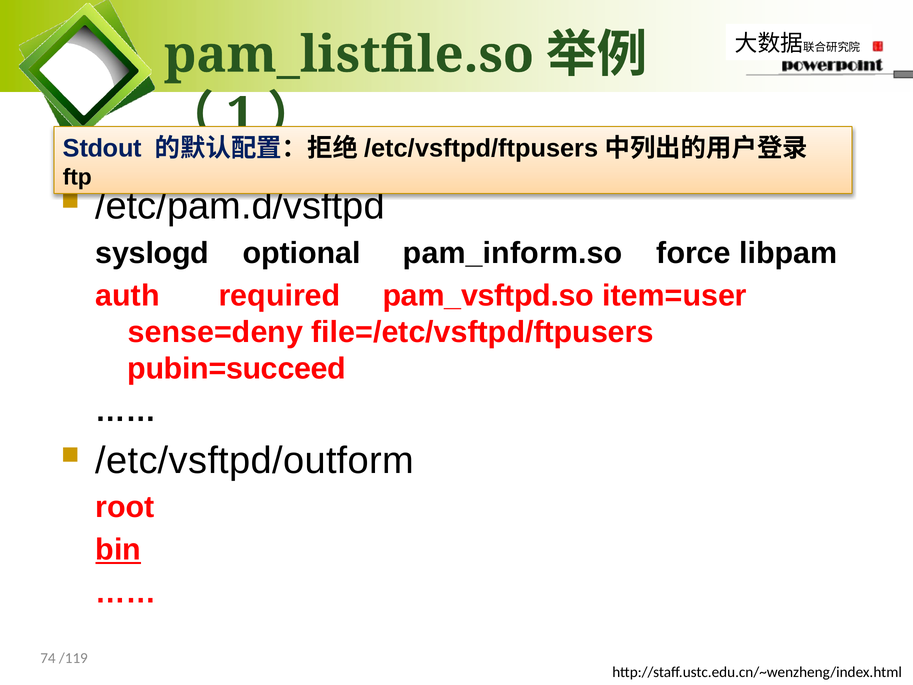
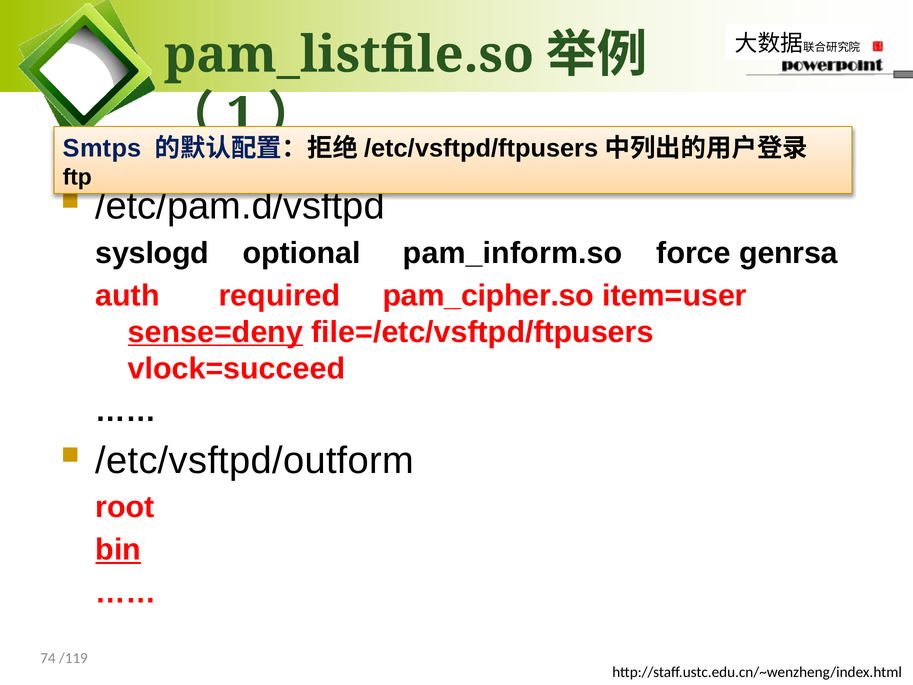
Stdout: Stdout -> Smtps (102, 148)
libpam: libpam -> genrsa (788, 253)
pam_vsftpd.so: pam_vsftpd.so -> pam_cipher.so (488, 296)
sense=deny underline: none -> present (215, 332)
pubin=succeed: pubin=succeed -> vlock=succeed (237, 369)
